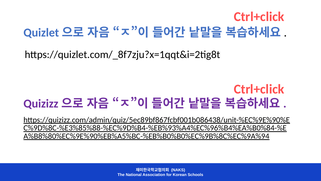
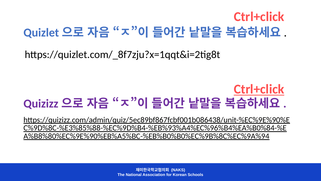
Ctrl+click underline: none -> present (259, 89)
